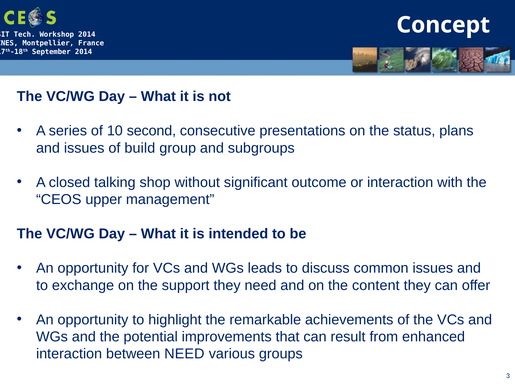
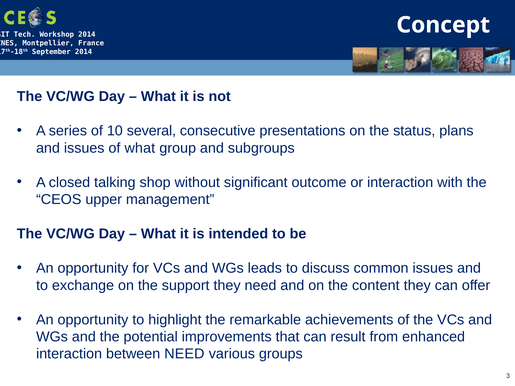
second: second -> several (151, 131)
of build: build -> what (140, 148)
